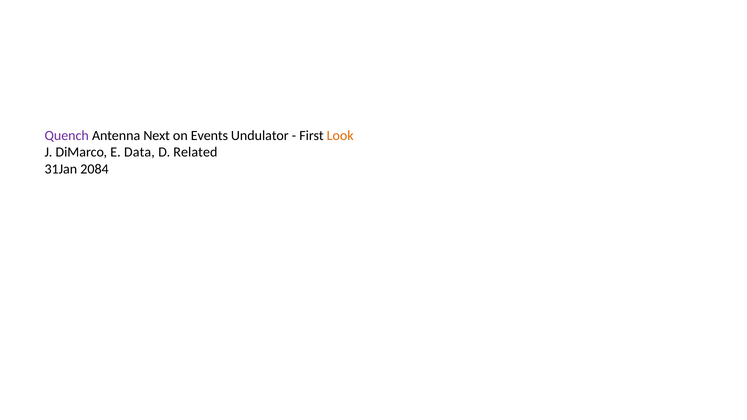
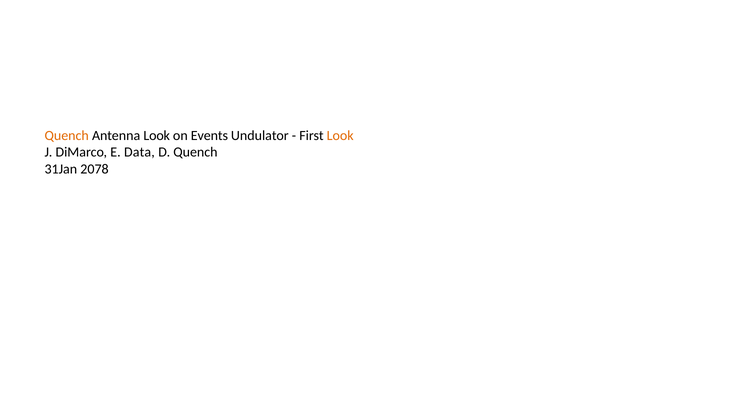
Quench colour: purple -> orange (67, 135)
Antenna Next: Next -> Look (157, 135)
D Related: Related -> Quench (195, 152)
2084: 2084 -> 2078 (95, 169)
